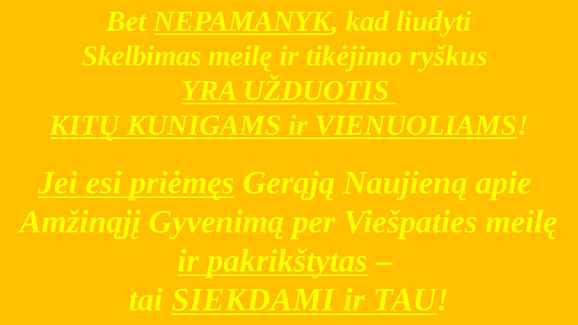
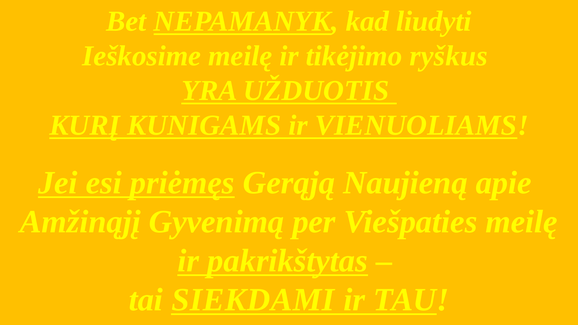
Skelbimas: Skelbimas -> Ieškosime (142, 56)
KITŲ: KITŲ -> KURĮ (85, 126)
